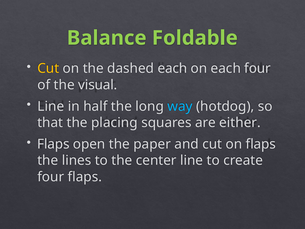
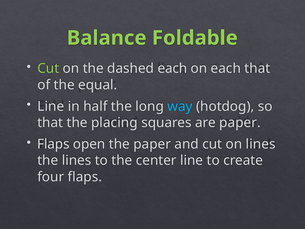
Cut colour: yellow -> light green (48, 68)
each four: four -> that (257, 68)
visual: visual -> equal (98, 85)
are either: either -> paper (240, 123)
on flaps: flaps -> lines (261, 144)
